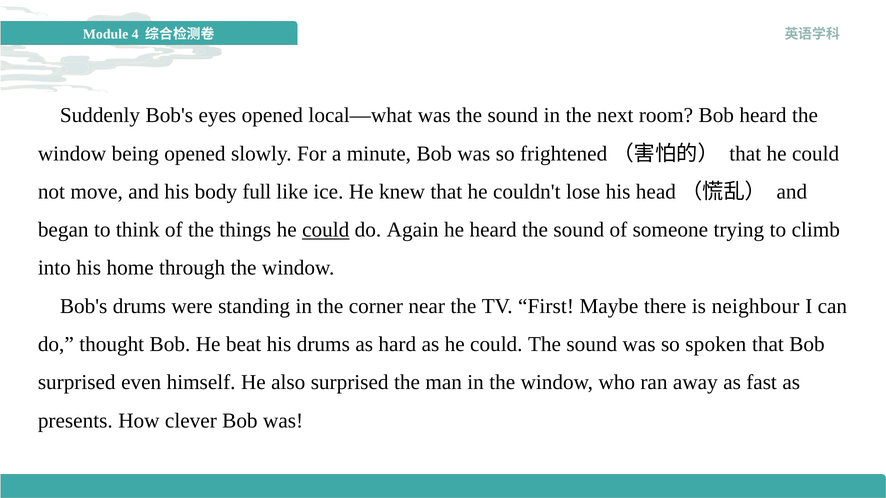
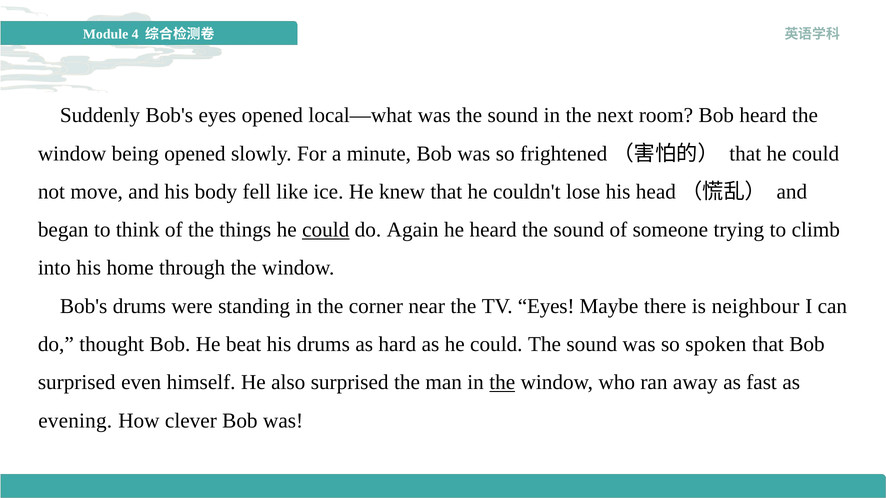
full: full -> fell (257, 192)
TV First: First -> Eyes (546, 306)
the underline: none -> present (502, 383)
presents: presents -> evening (75, 421)
